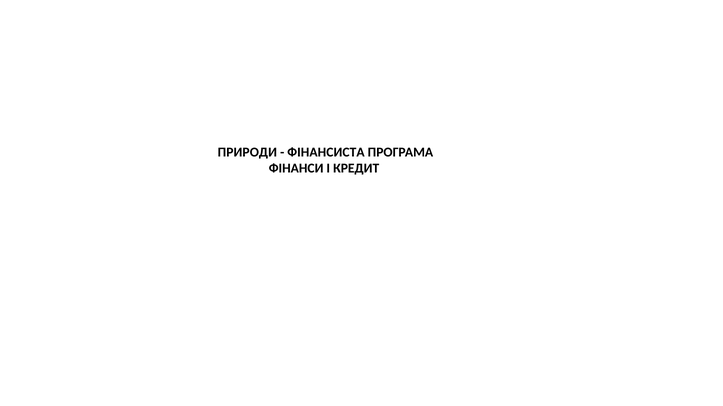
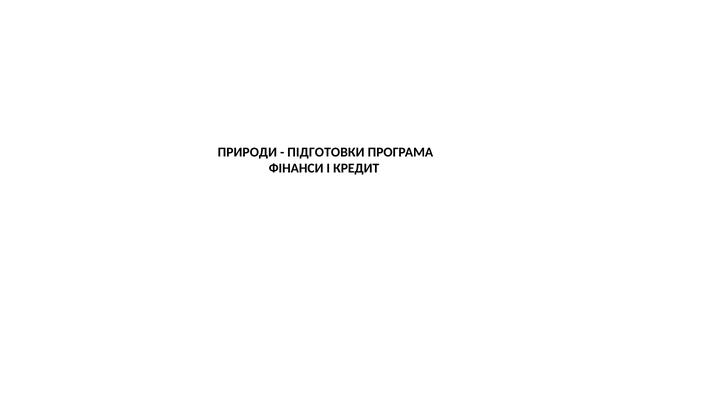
ФІНАНСИСТА: ФІНАНСИСТА -> ПІДГОТОВКИ (326, 152)
